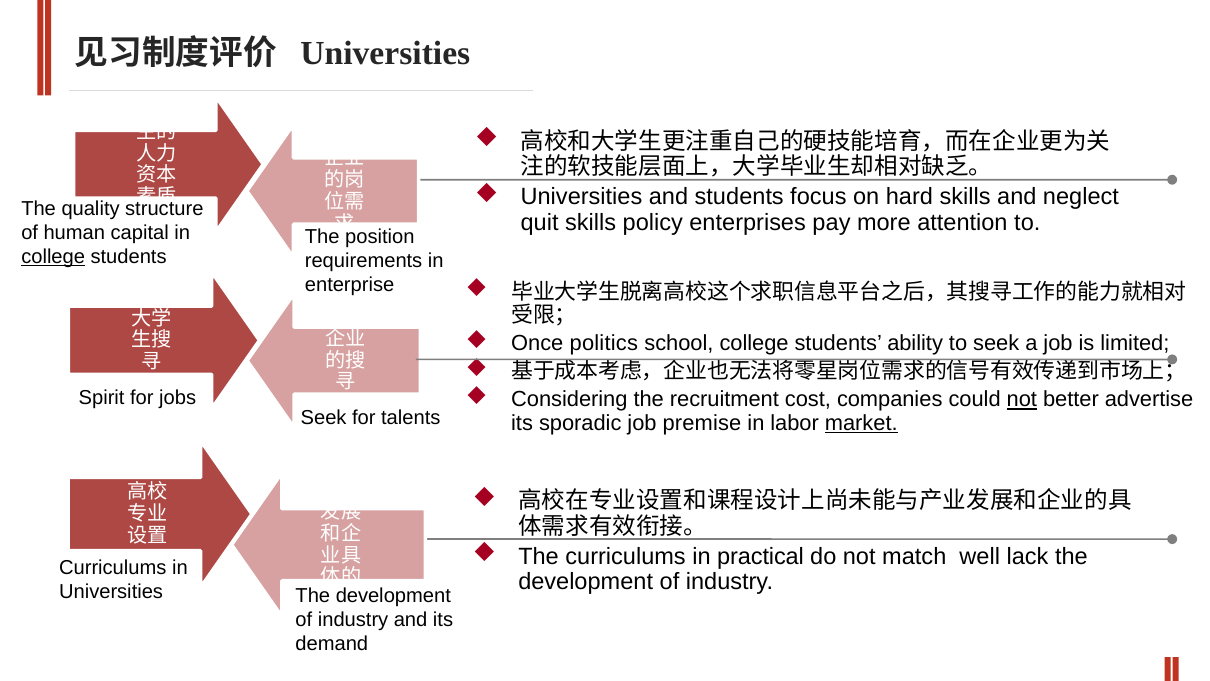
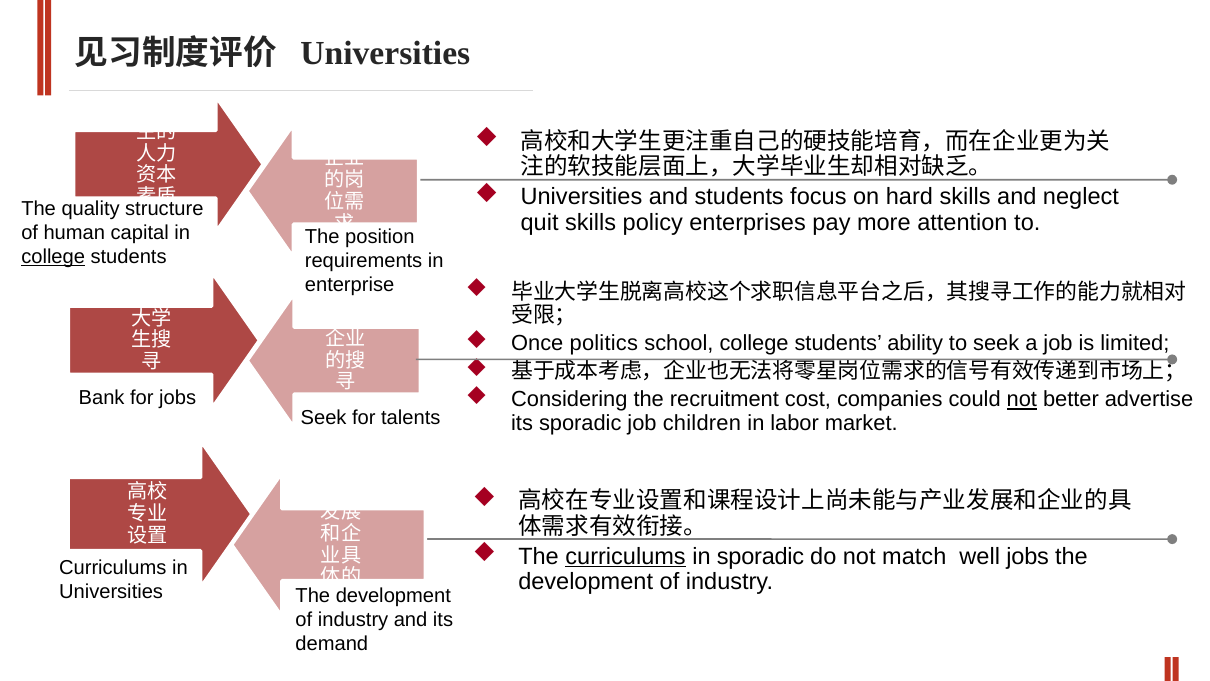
Spirit: Spirit -> Bank (102, 398)
premise: premise -> children (702, 423)
market underline: present -> none (861, 423)
curriculums underline: none -> present (626, 556)
in practical: practical -> sporadic (761, 556)
well lack: lack -> jobs (1028, 556)
